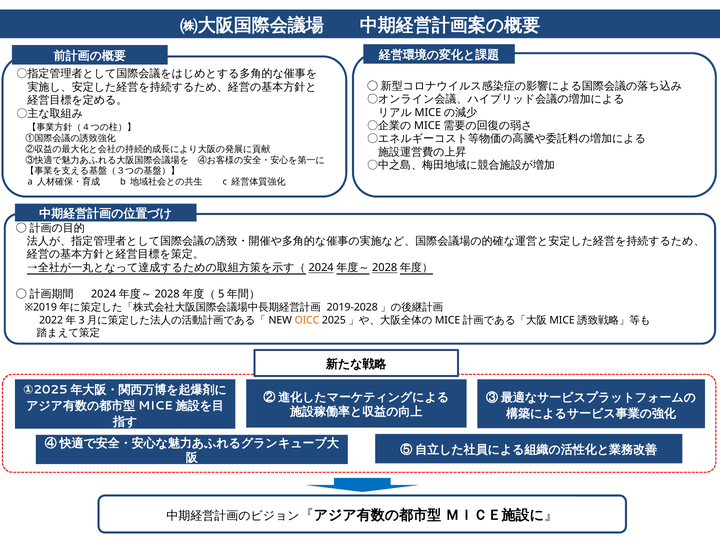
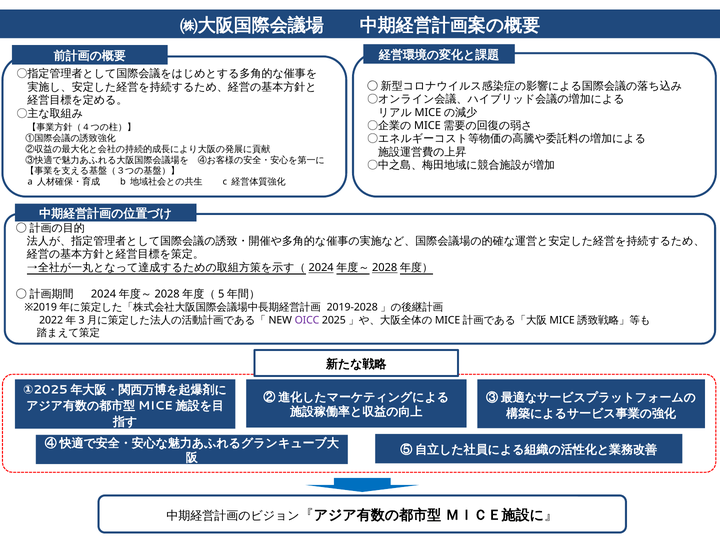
OICC colour: orange -> purple (307, 320)
